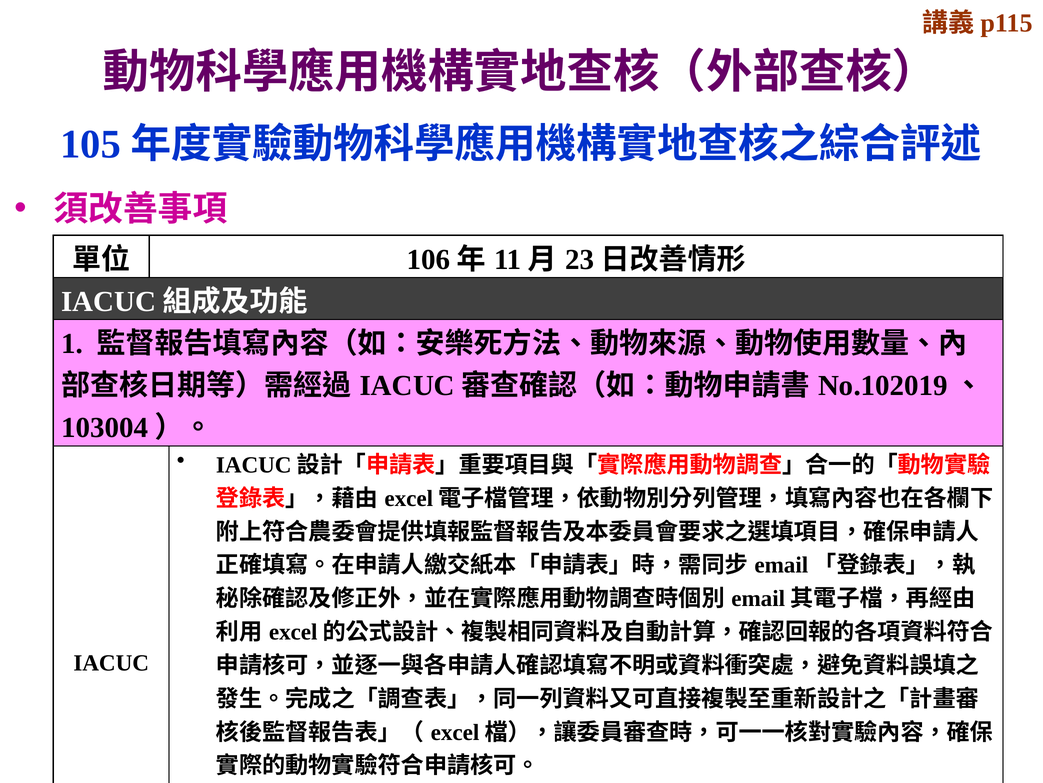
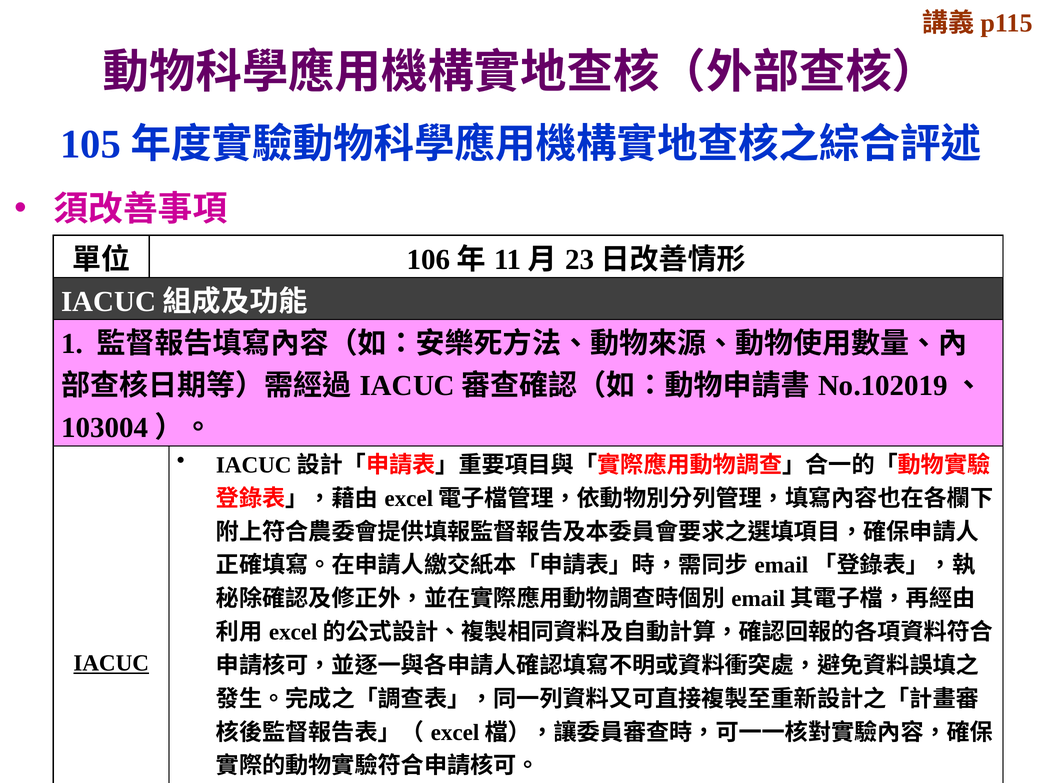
IACUC underline: none -> present (111, 663)
